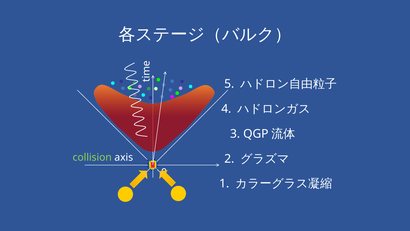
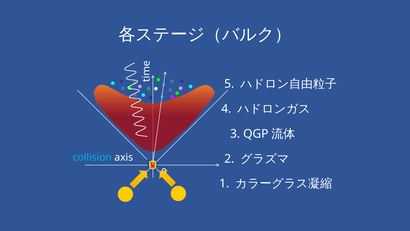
collision colour: light green -> light blue (92, 157)
